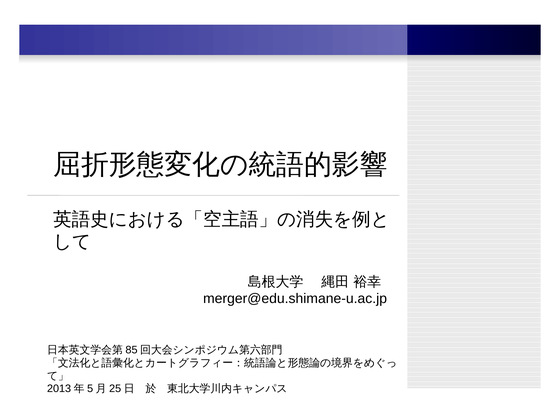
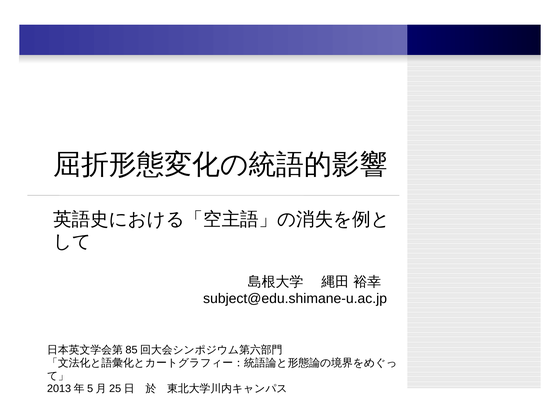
merger@edu.shimane-u.ac.jp: merger@edu.shimane-u.ac.jp -> subject@edu.shimane-u.ac.jp (295, 298)
